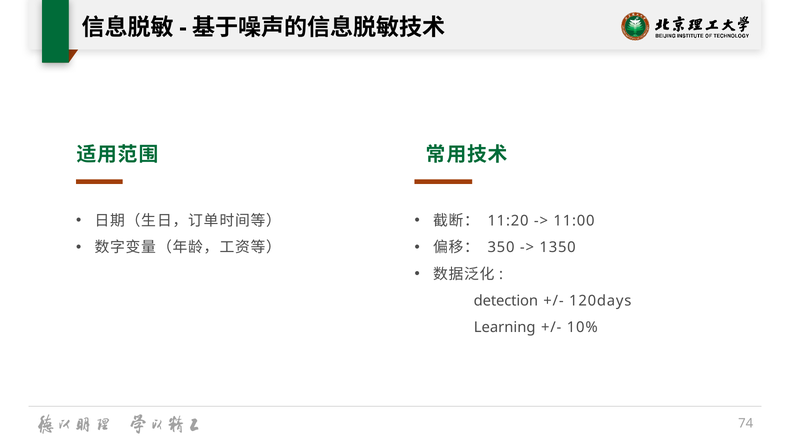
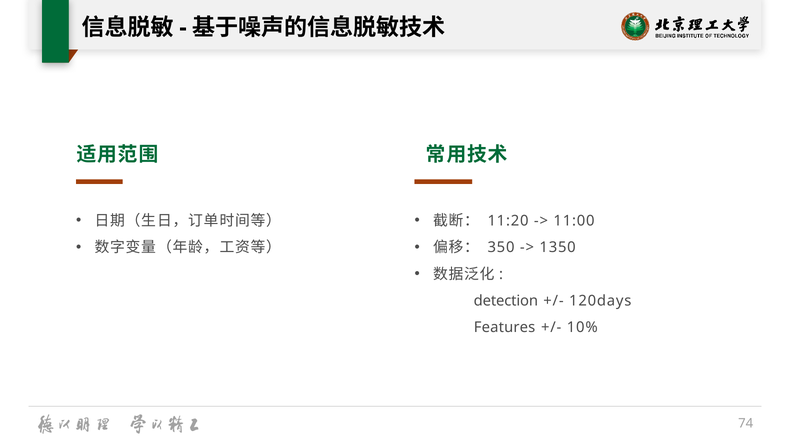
Learning: Learning -> Features (505, 327)
